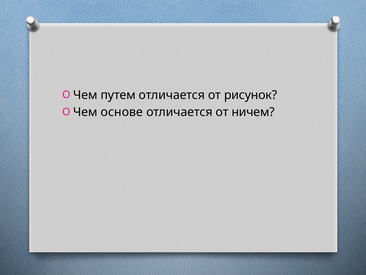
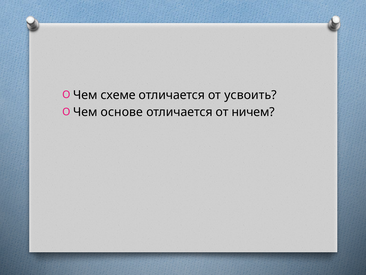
путем: путем -> схеме (118, 95)
рисунок: рисунок -> усвоить (251, 95)
